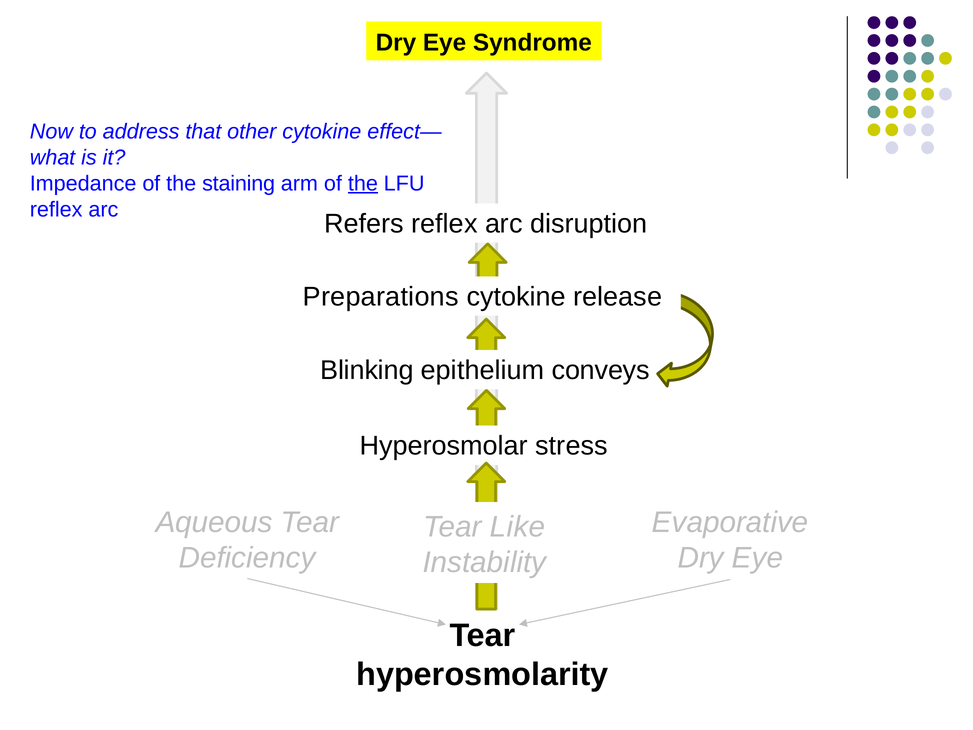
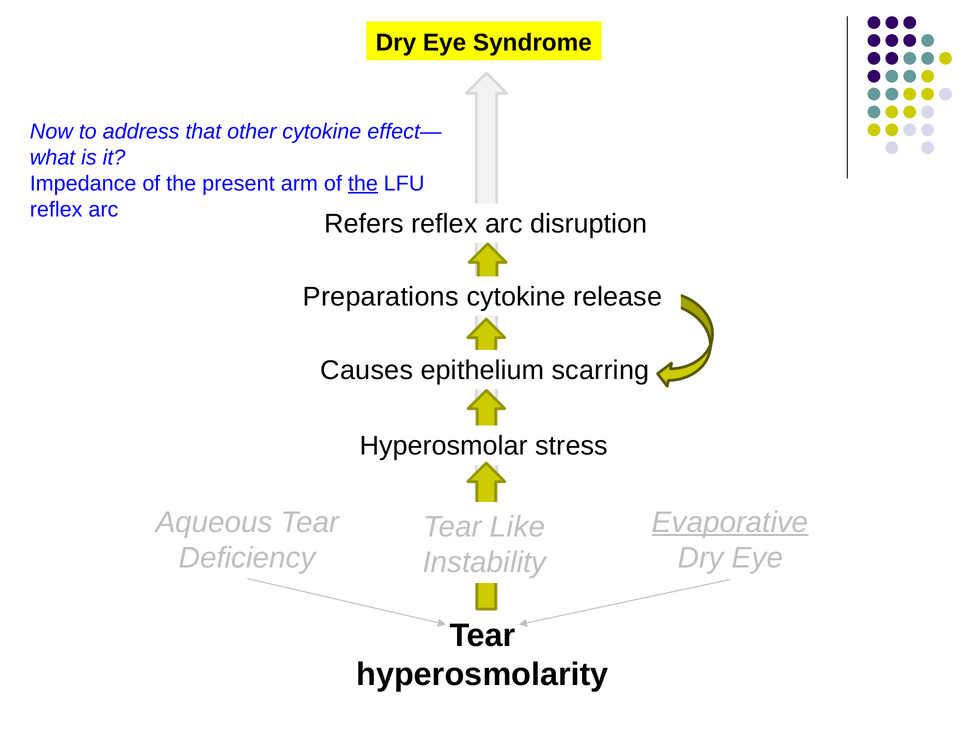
staining: staining -> present (238, 183)
Blinking: Blinking -> Causes (367, 370)
conveys: conveys -> scarring (601, 370)
Evaporative underline: none -> present (730, 522)
